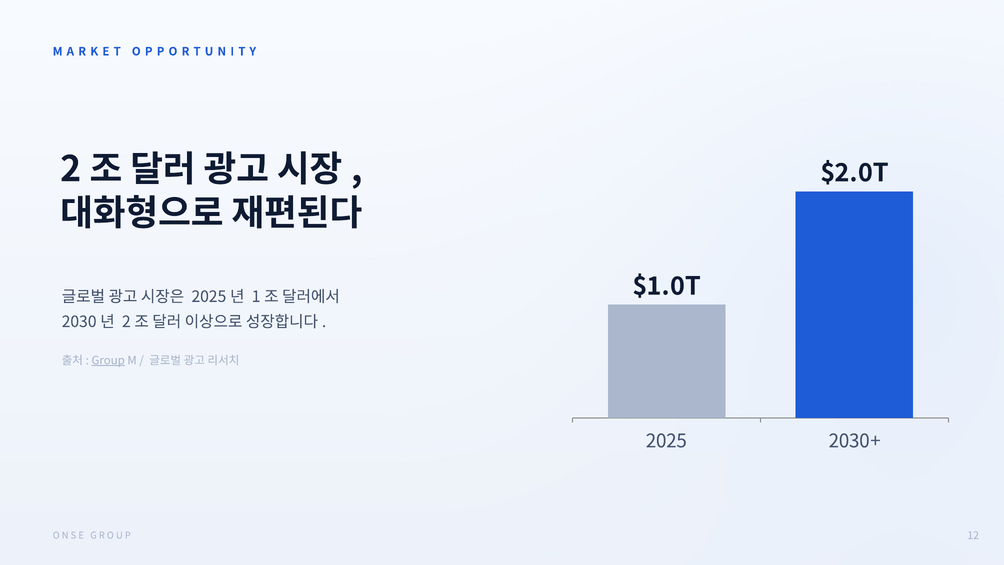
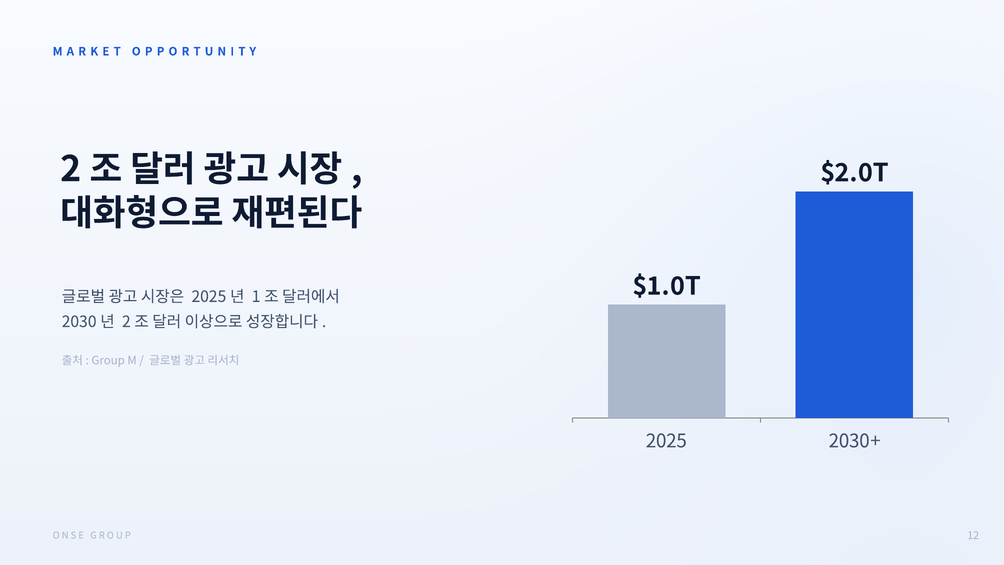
Group underline: present -> none (108, 360)
